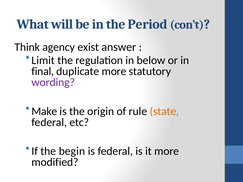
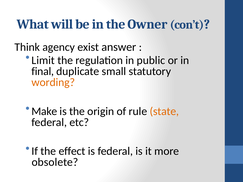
Period: Period -> Owner (148, 24)
below: below -> public (151, 60)
duplicate more: more -> small (114, 71)
wording colour: purple -> orange (53, 82)
begin: begin -> effect (72, 151)
modified: modified -> obsolete (55, 162)
